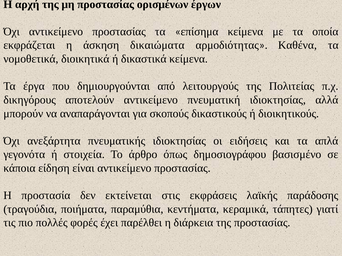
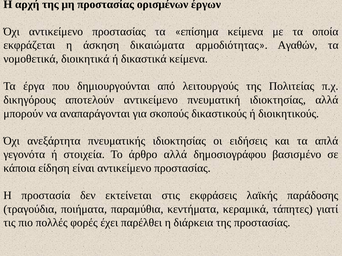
Καθένα: Καθένα -> Αγαθών (298, 45)
άρθρο όπως: όπως -> αλλά (175, 155)
